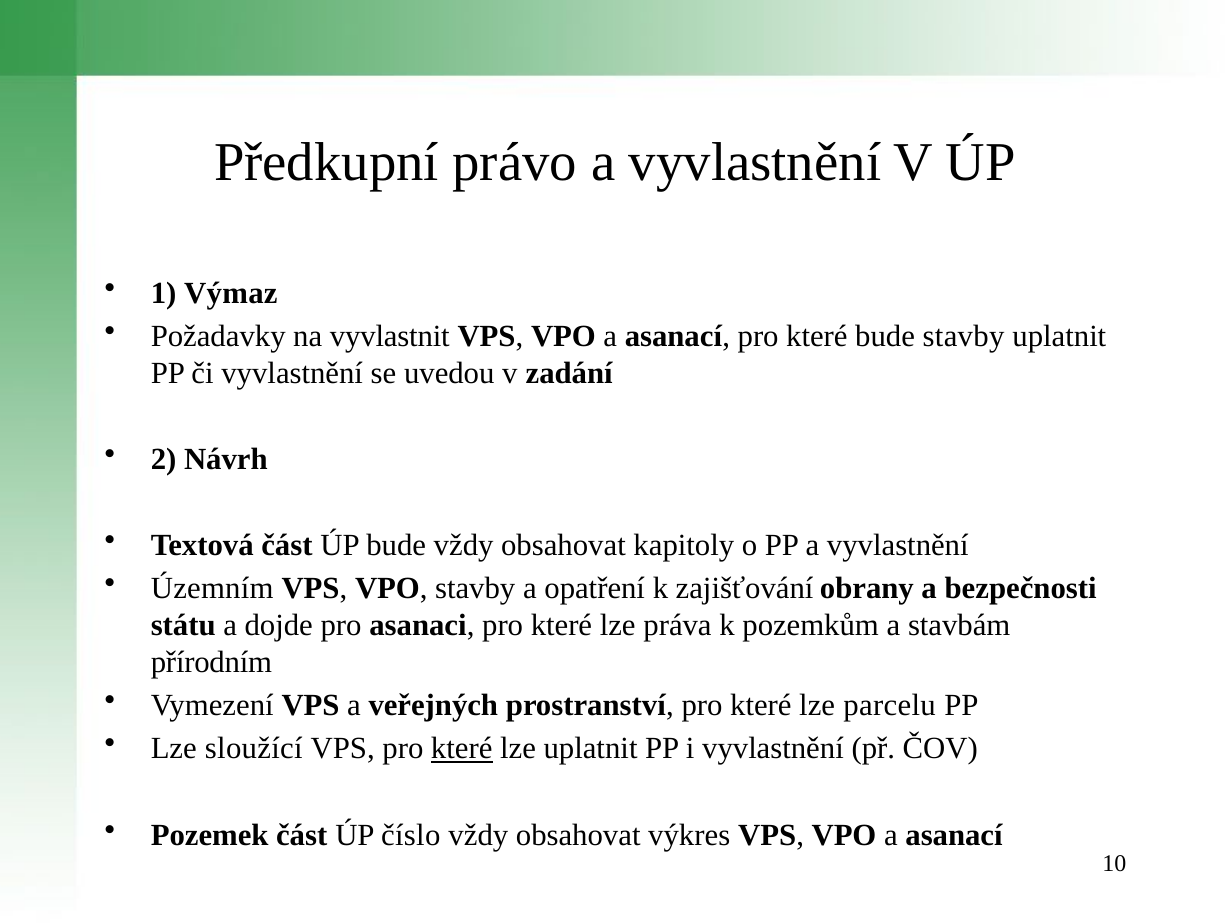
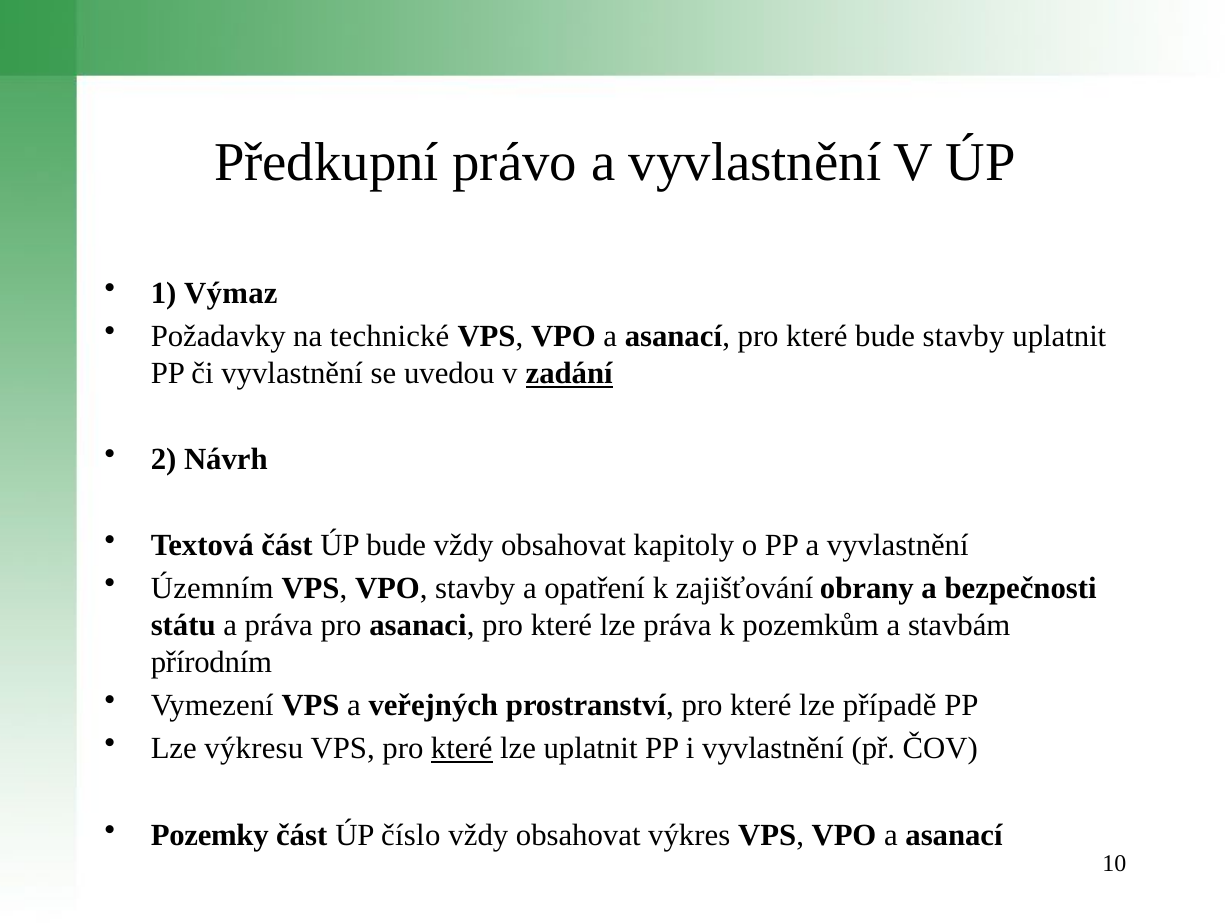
vyvlastnit: vyvlastnit -> technické (390, 337)
zadání underline: none -> present (569, 373)
a dojde: dojde -> práva (279, 626)
parcelu: parcelu -> případě (890, 706)
sloužící: sloužící -> výkresu (254, 749)
Pozemek: Pozemek -> Pozemky (210, 835)
